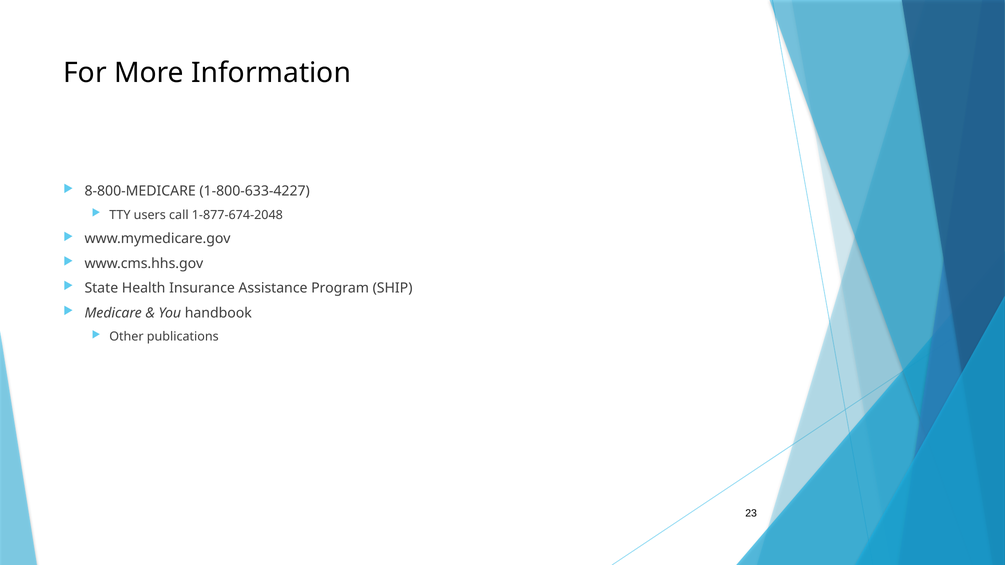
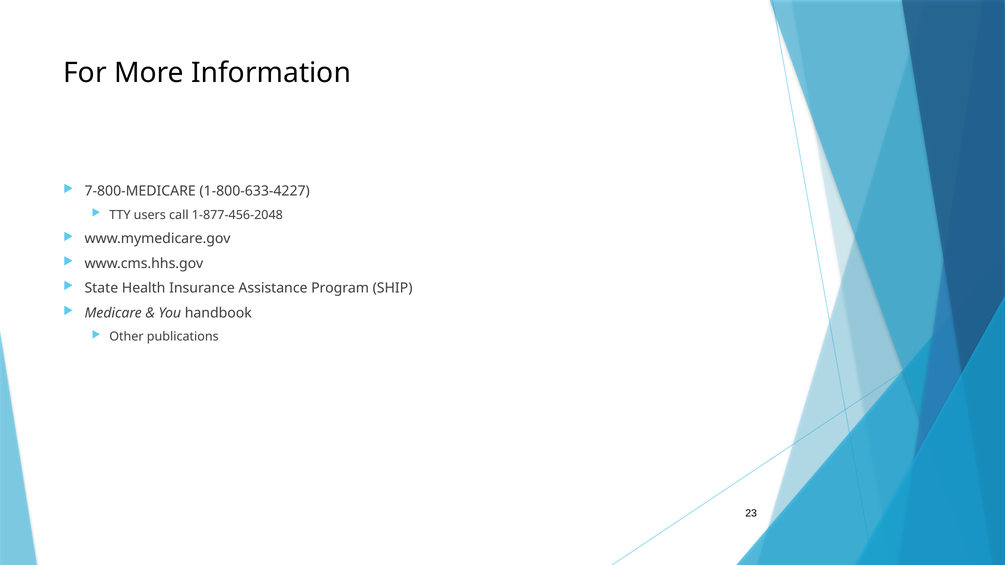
8-800-MEDICARE: 8-800-MEDICARE -> 7-800-MEDICARE (140, 191)
1-877-674-2048: 1-877-674-2048 -> 1-877-456-2048 (237, 215)
